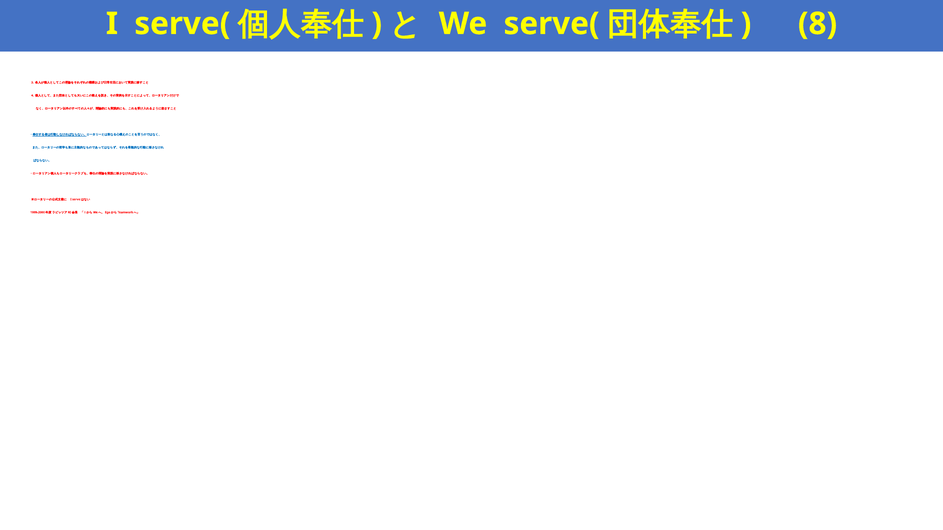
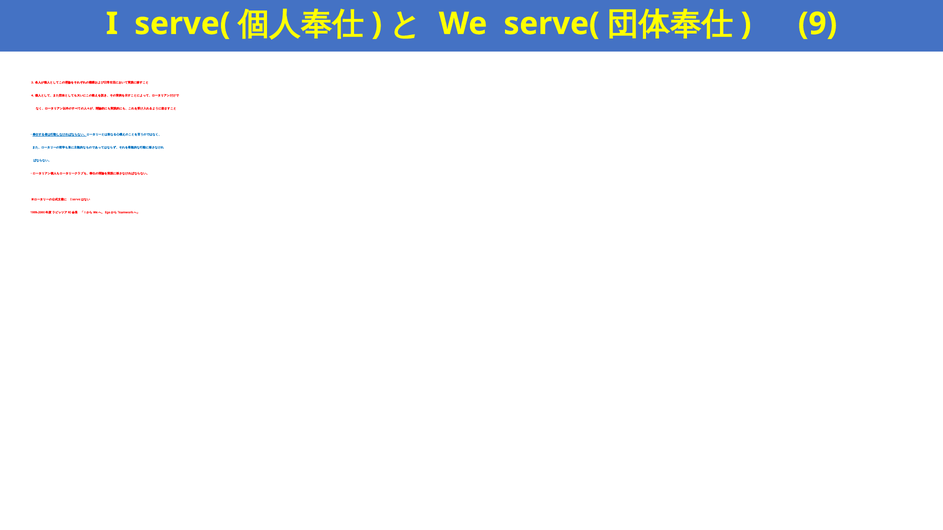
8: 8 -> 9 (818, 24)
